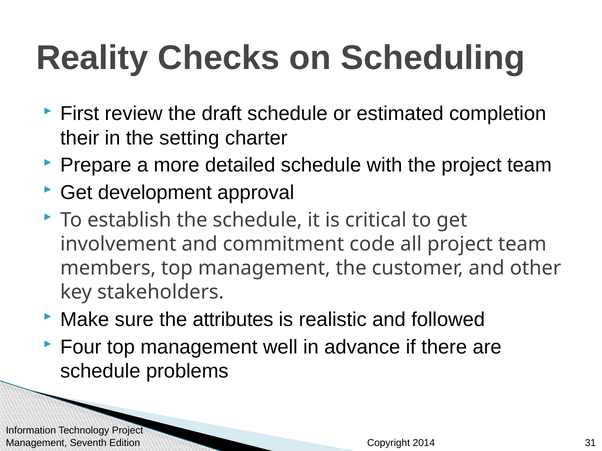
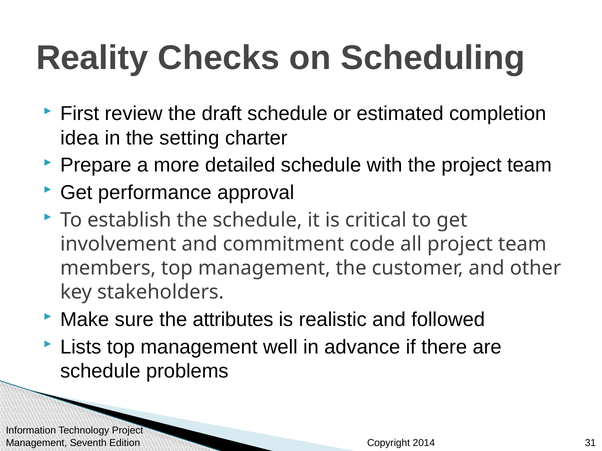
their: their -> idea (80, 138)
development: development -> performance (155, 193)
Four: Four -> Lists (81, 347)
